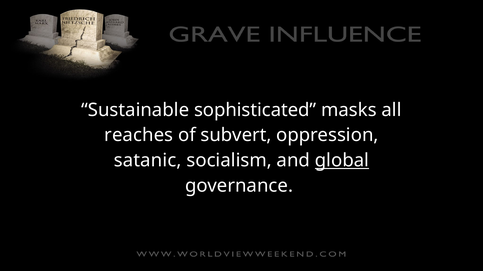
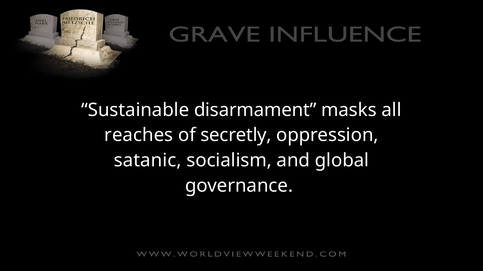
sophisticated: sophisticated -> disarmament (255, 110)
subvert: subvert -> secretly (236, 136)
global underline: present -> none (342, 161)
